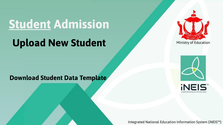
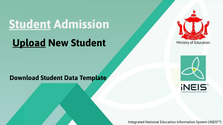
Upload underline: none -> present (29, 43)
